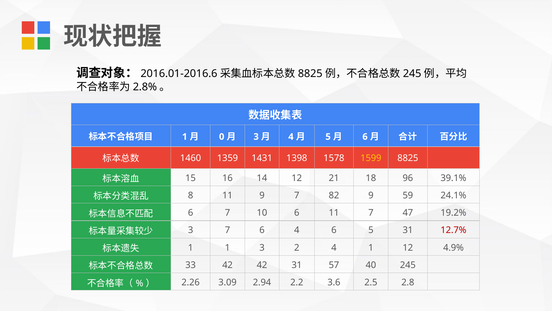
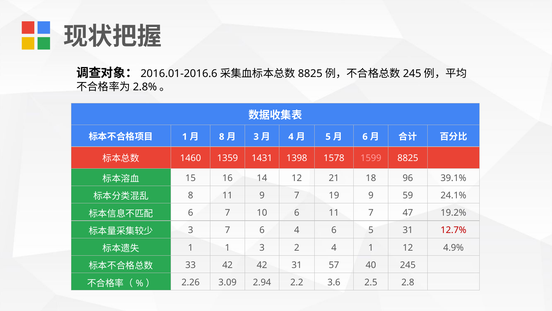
0: 0 -> 8 (222, 137)
1599 colour: yellow -> pink (371, 158)
82: 82 -> 19 (334, 195)
